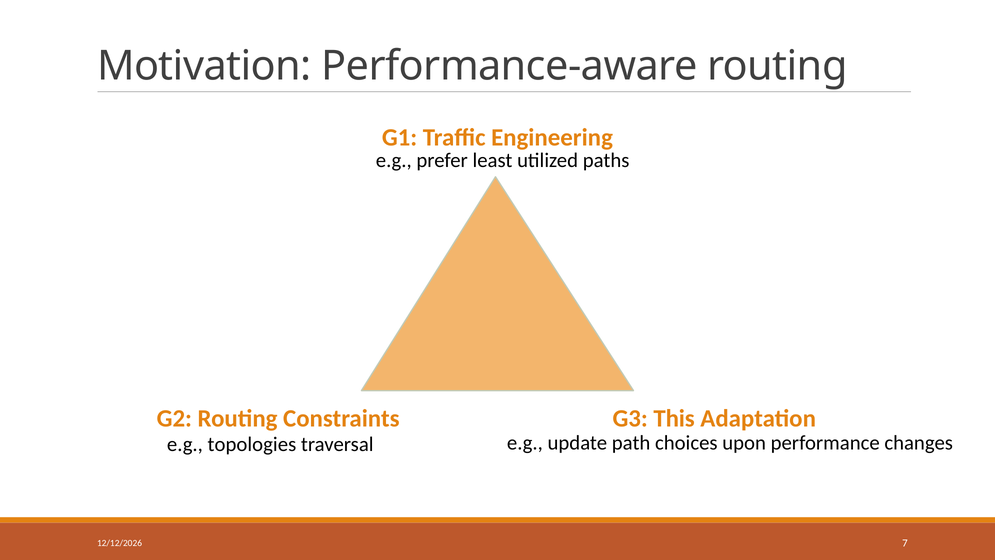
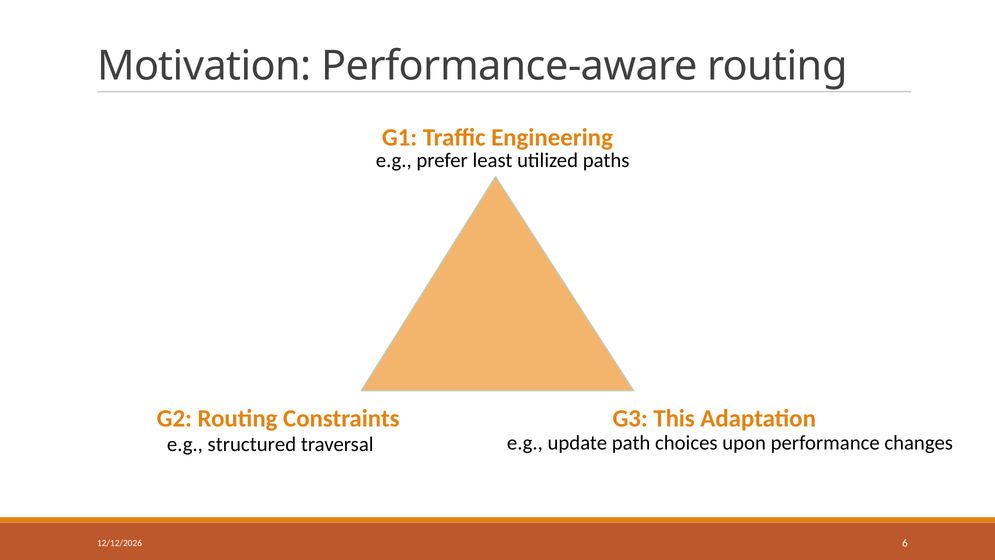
topologies: topologies -> structured (252, 444)
7: 7 -> 6 (905, 543)
